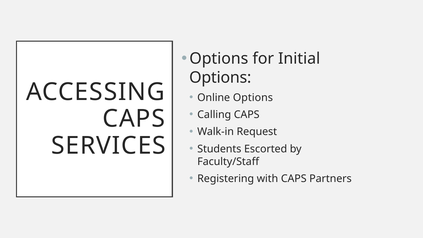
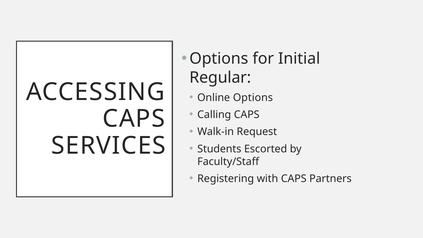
Options: Options -> Regular (220, 78)
